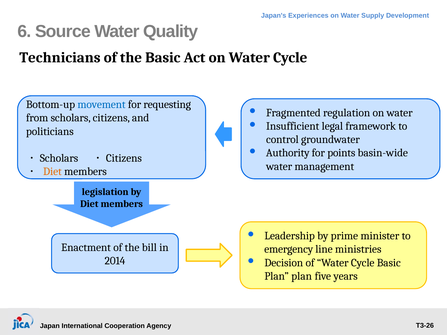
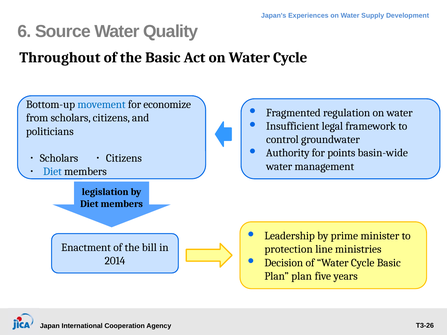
Technicians: Technicians -> Throughout (60, 57)
requesting: requesting -> economize (167, 105)
Diet colour: orange -> blue (52, 172)
emergency: emergency -> protection (289, 250)
